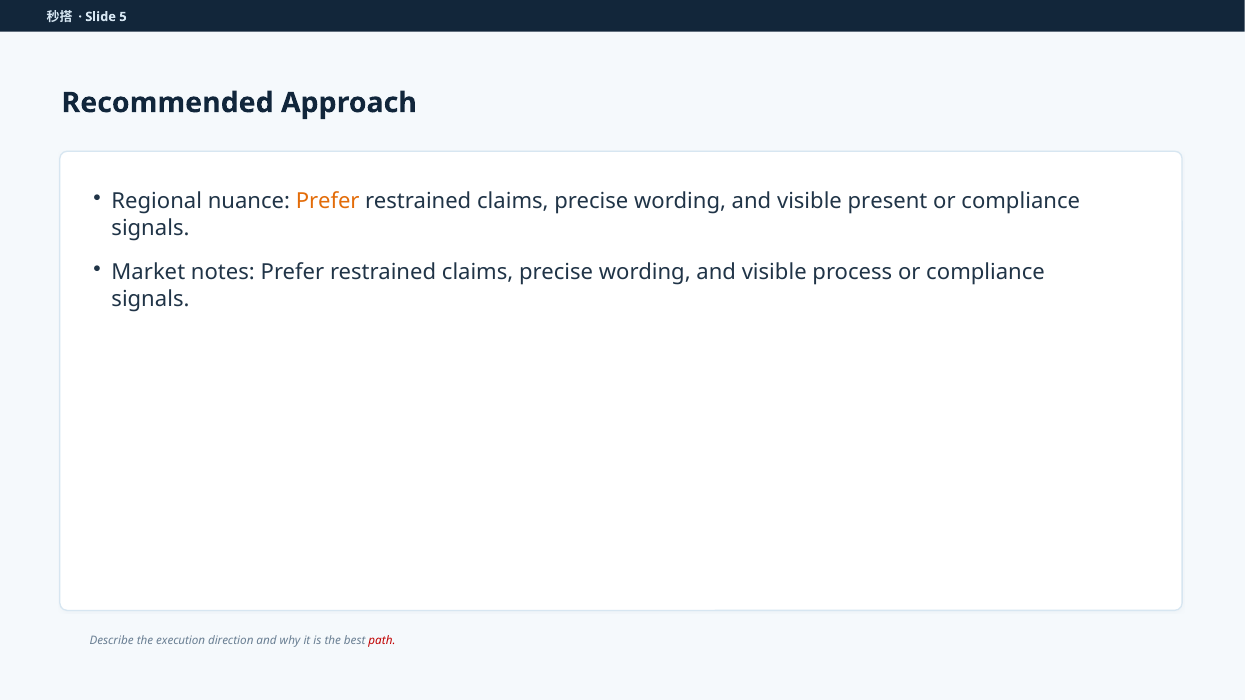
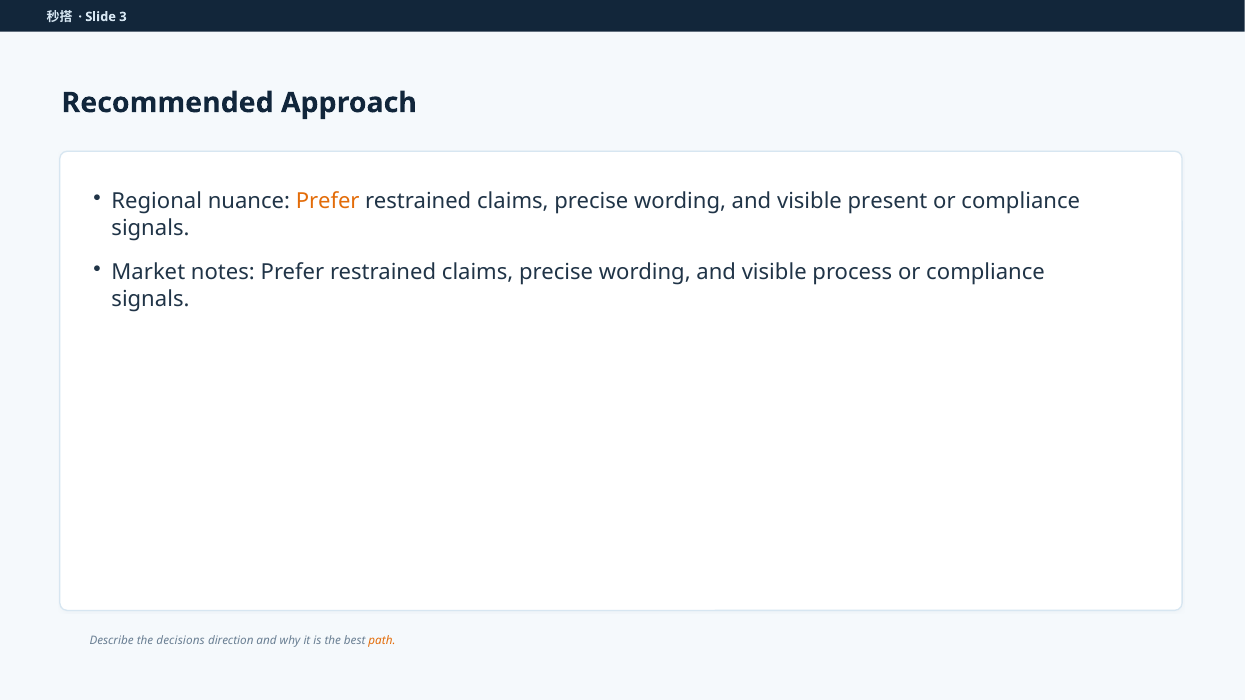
5: 5 -> 3 (123, 17)
execution: execution -> decisions (181, 641)
path colour: red -> orange (382, 641)
